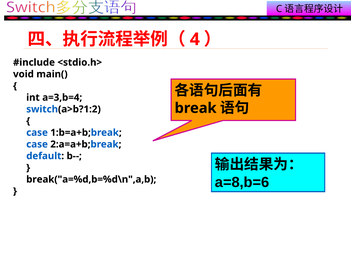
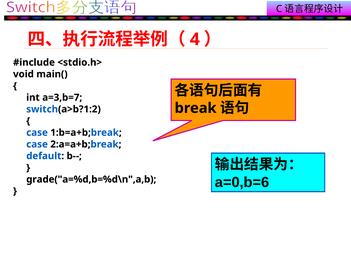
a=3,b=4: a=3,b=4 -> a=3,b=7 (62, 98)
a=8,b=6: a=8,b=6 -> a=0,b=6 (242, 182)
break("a=%d,b=%d\n",a,b: break("a=%d,b=%d\n",a,b -> grade("a=%d,b=%d\n",a,b (91, 180)
